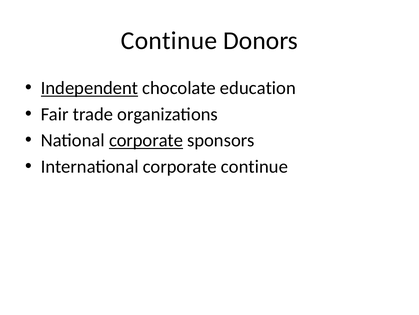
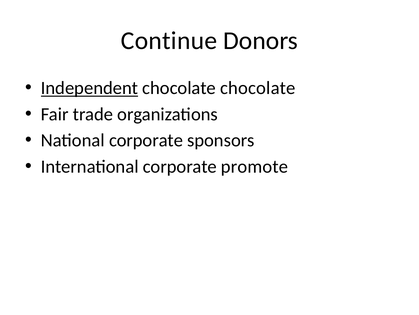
chocolate education: education -> chocolate (258, 88)
corporate underline: present -> none (146, 140)
corporate continue: continue -> promote (254, 166)
